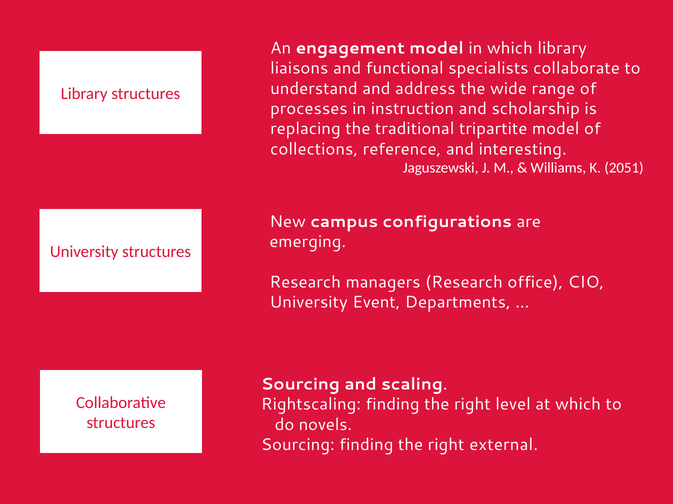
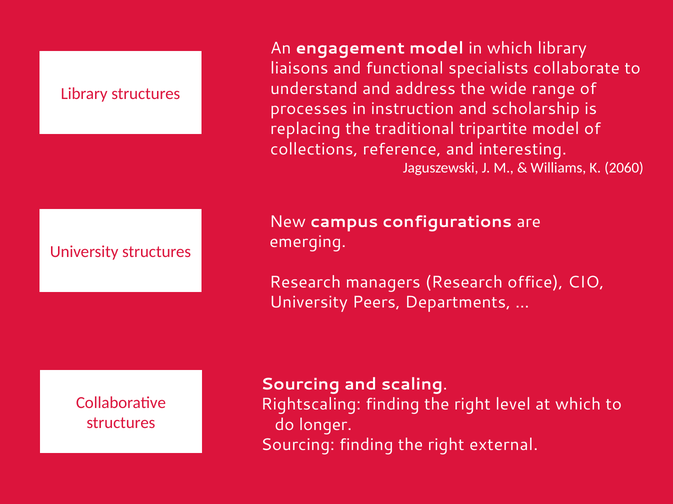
2051: 2051 -> 2060 (624, 168)
Event: Event -> Peers (376, 303)
novels: novels -> longer (325, 425)
